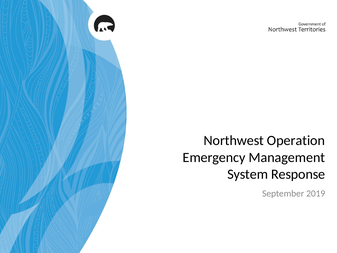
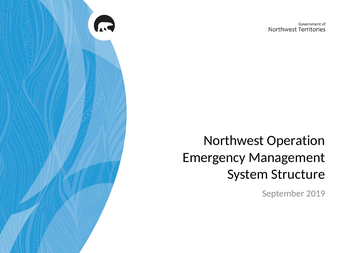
Response: Response -> Structure (298, 174)
